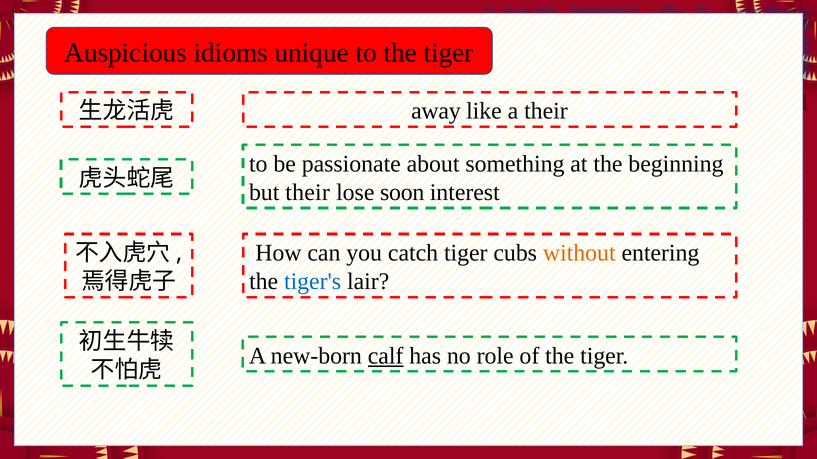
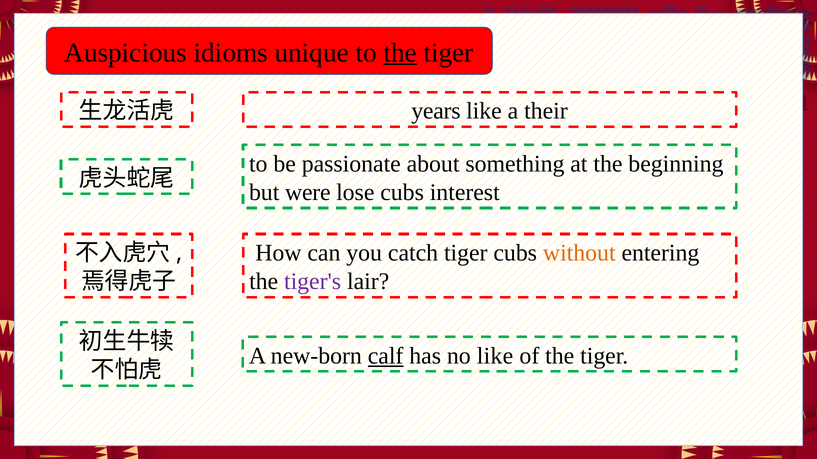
the underline: none -> present (400, 53)
away: away -> years (436, 111)
but their: their -> were (308, 193)
lose soon: soon -> cubs (402, 193)
tiger's colour: blue -> purple (313, 282)
no role: role -> like (495, 356)
